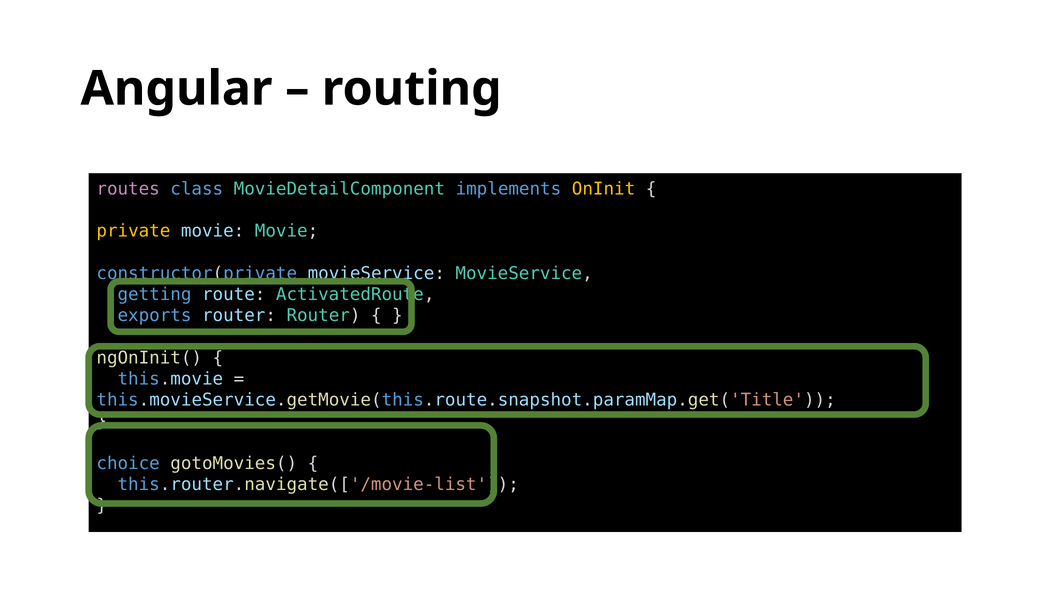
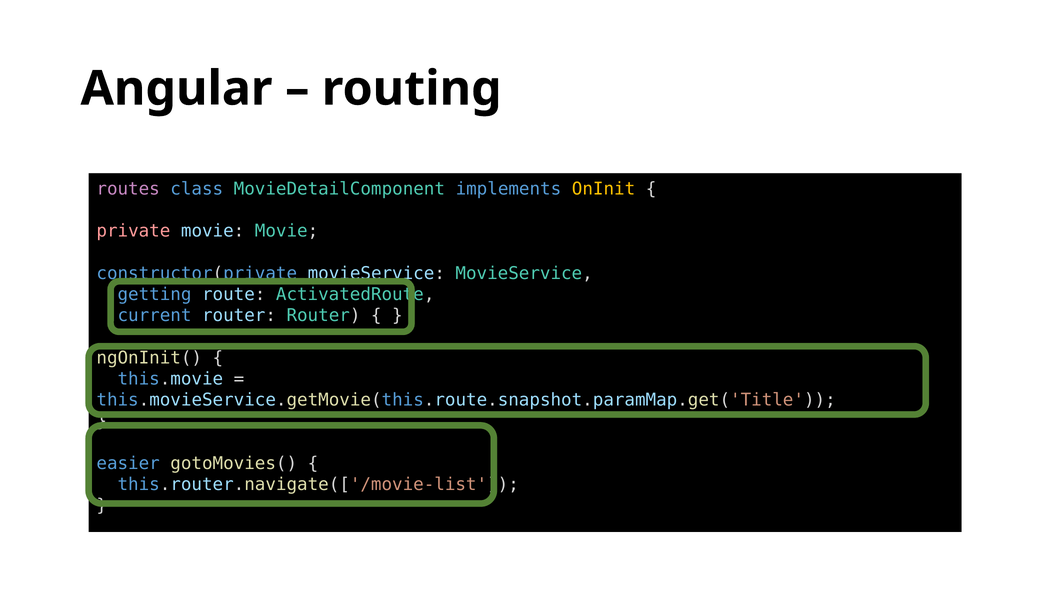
private colour: yellow -> pink (133, 231)
exports: exports -> current (155, 315)
choice: choice -> easier (128, 463)
